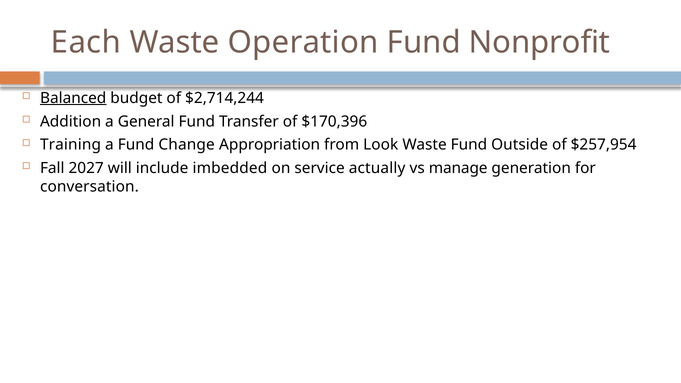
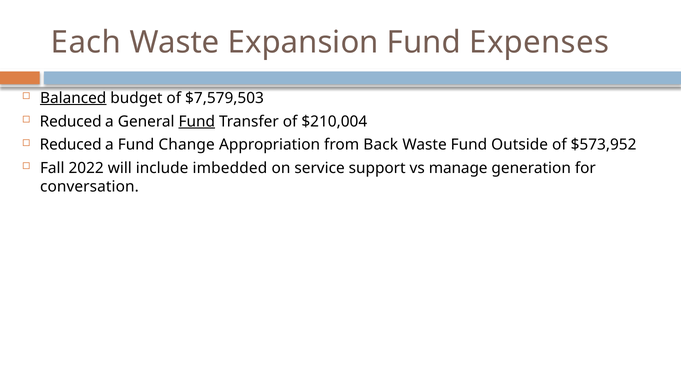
Operation: Operation -> Expansion (303, 43)
Nonprofit: Nonprofit -> Expenses (539, 43)
$2,714,244: $2,714,244 -> $7,579,503 (225, 98)
Addition: Addition -> Reduced (71, 121)
Fund underline: none -> present (197, 121)
$170,396: $170,396 -> $210,004 (334, 121)
Training: Training -> Reduced (71, 145)
Look: Look -> Back (381, 145)
$257,954: $257,954 -> $573,952 (604, 145)
2027: 2027 -> 2022 (86, 168)
actually: actually -> support (377, 168)
